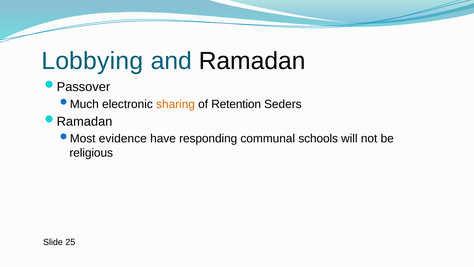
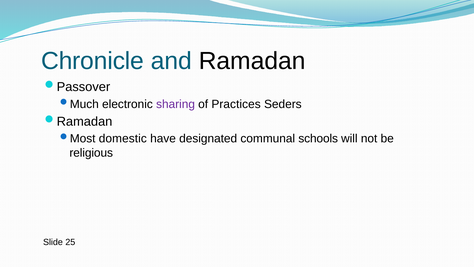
Lobbying: Lobbying -> Chronicle (93, 61)
sharing colour: orange -> purple (176, 104)
Retention: Retention -> Practices (236, 104)
evidence: evidence -> domestic (123, 138)
responding: responding -> designated (208, 138)
